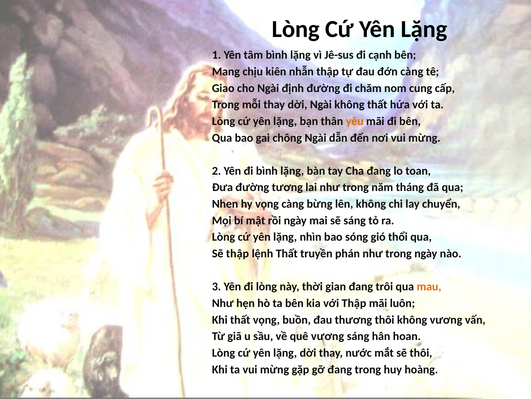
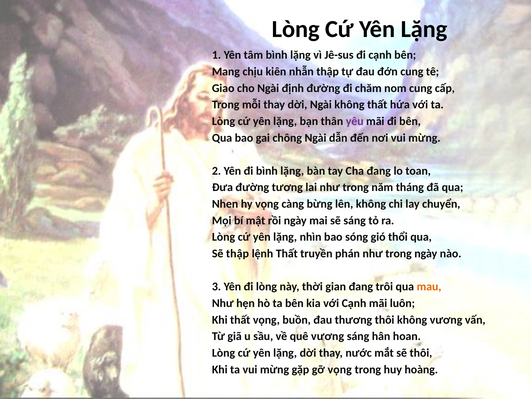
đớn càng: càng -> cung (412, 71)
yêu colour: orange -> purple (355, 121)
với Thập: Thập -> Cạnh (354, 303)
gỡ đang: đang -> vọng (340, 369)
